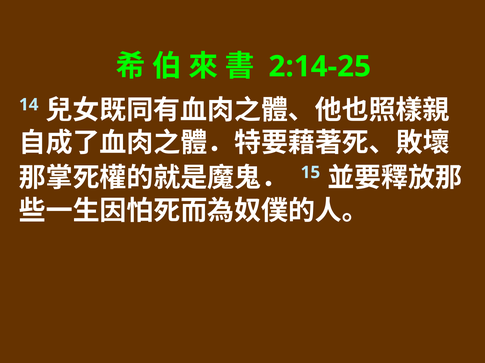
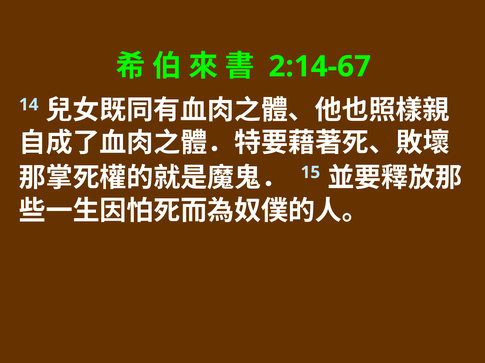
2:14-25: 2:14-25 -> 2:14-67 (320, 67)
